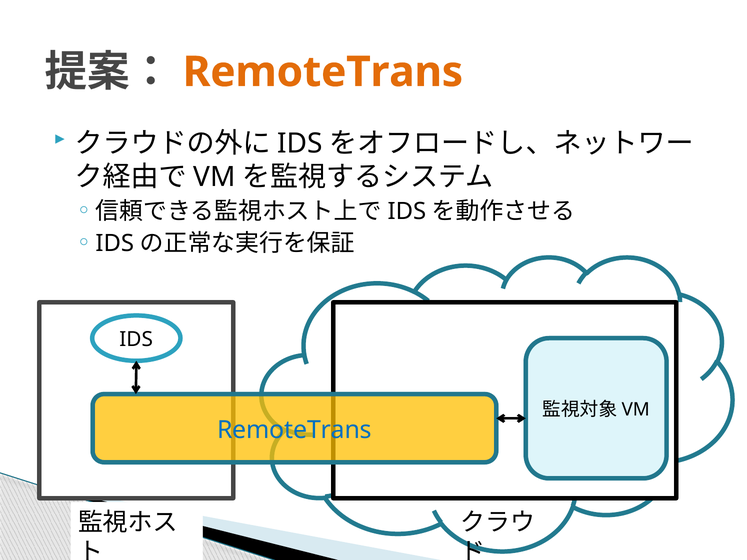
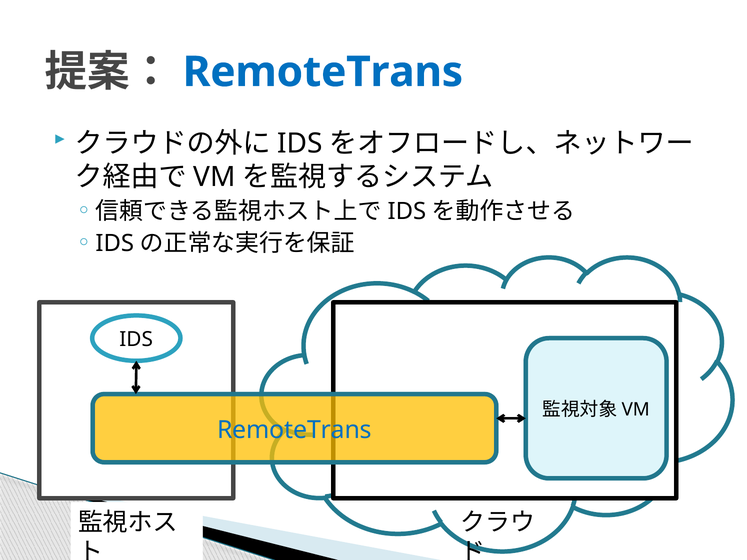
RemoteTrans colour: orange -> blue (323, 72)
